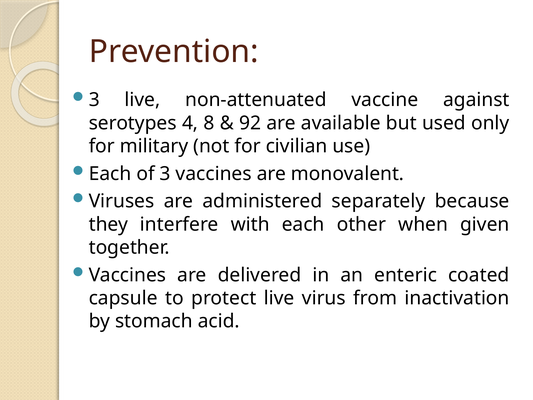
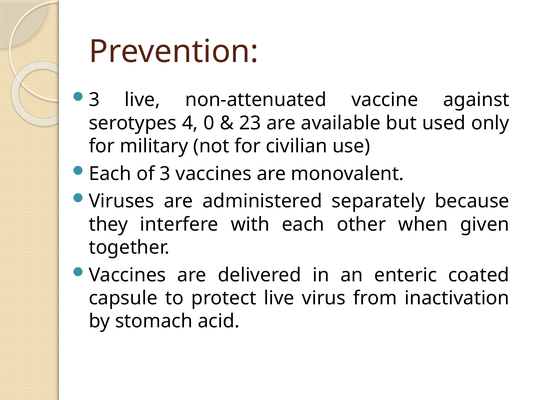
8: 8 -> 0 (209, 123)
92: 92 -> 23 (250, 123)
